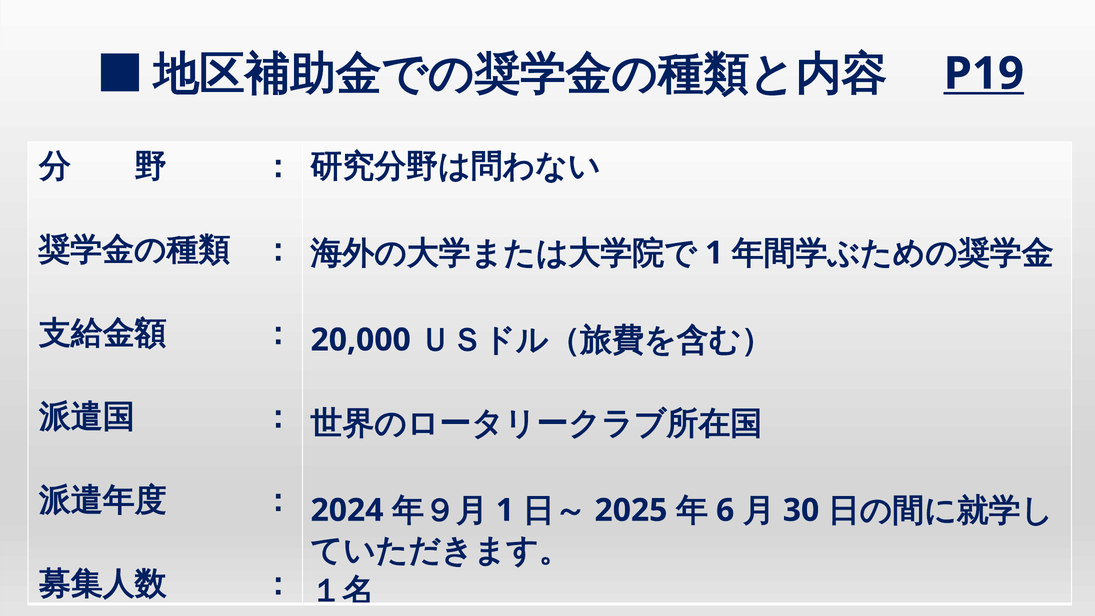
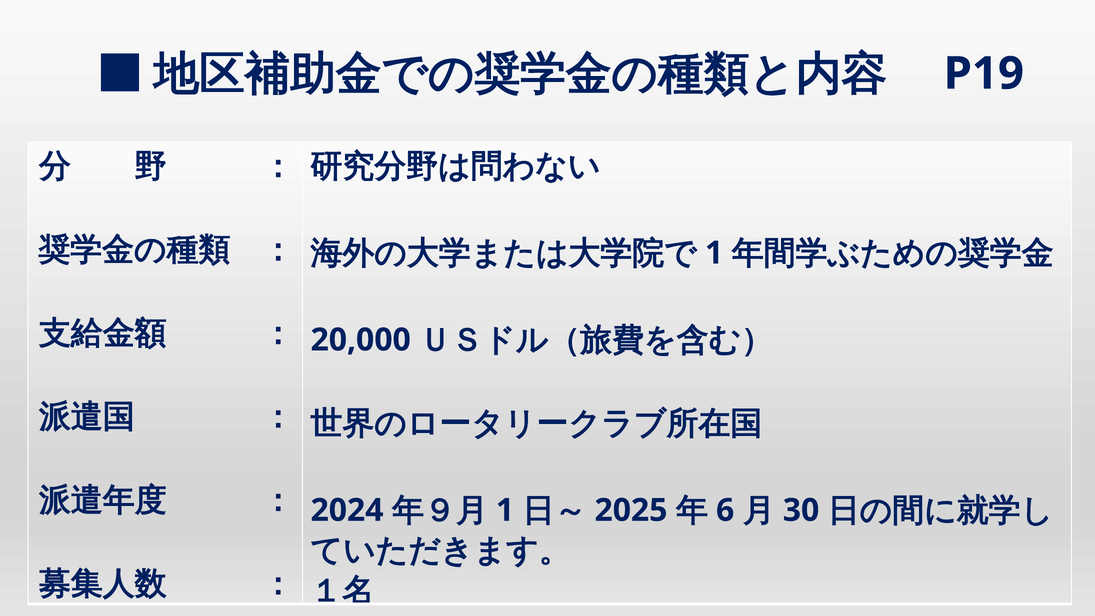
P19 underline: present -> none (984, 74)
